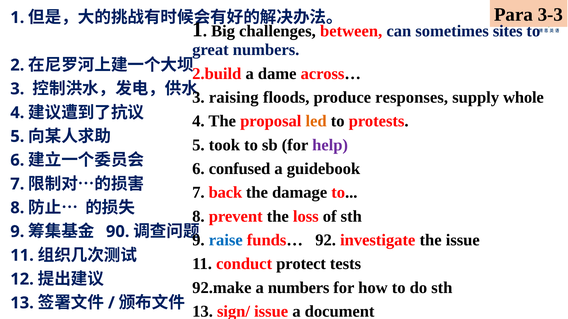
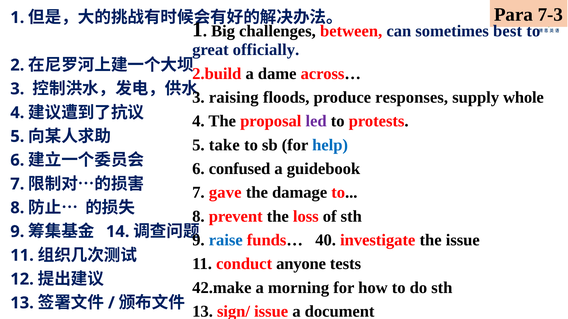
3-3: 3-3 -> 7-3 (550, 15)
sites: sites -> best (508, 31)
great numbers: numbers -> officially (266, 50)
led colour: orange -> purple (316, 121)
took: took -> take (224, 145)
help colour: purple -> blue (330, 145)
back: back -> gave (225, 193)
90: 90 -> 14 (118, 232)
92: 92 -> 40 (326, 240)
protect: protect -> anyone (301, 264)
92.make: 92.make -> 42.make (222, 288)
a numbers: numbers -> morning (299, 288)
